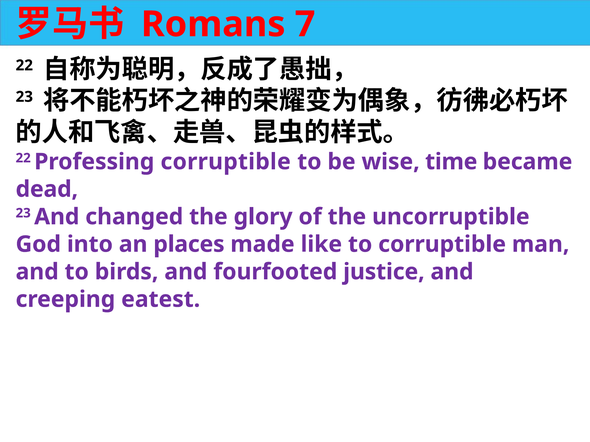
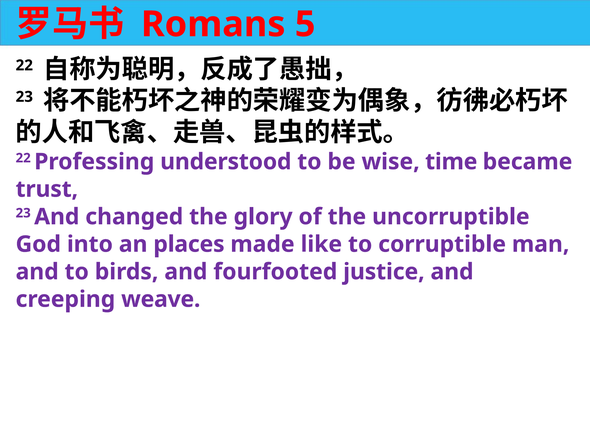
7: 7 -> 5 (305, 24)
Professing corruptible: corruptible -> understood (226, 162)
dead: dead -> trust (47, 189)
eatest: eatest -> weave (161, 300)
